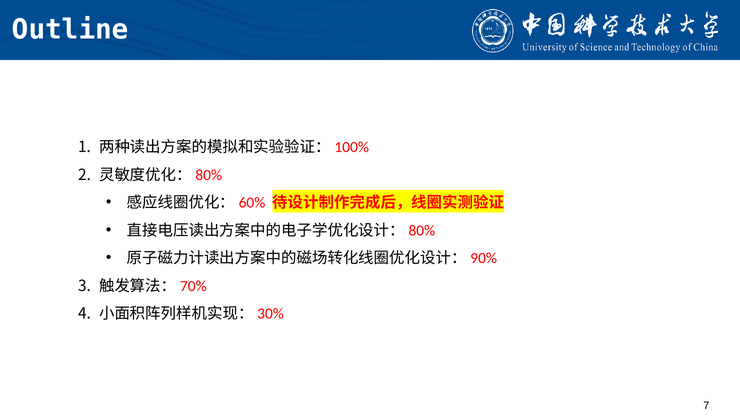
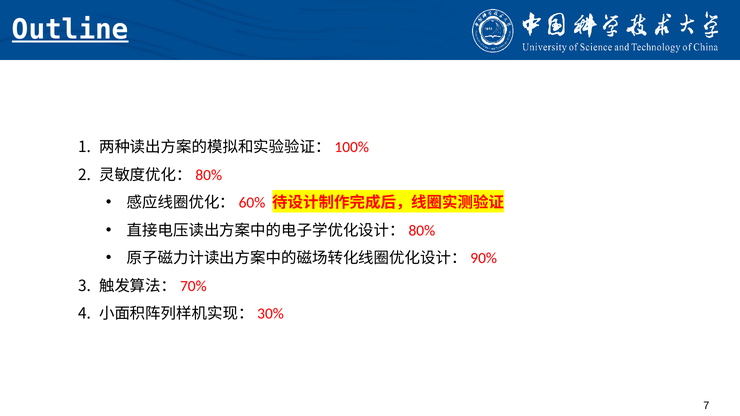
Outline underline: none -> present (70, 30)
